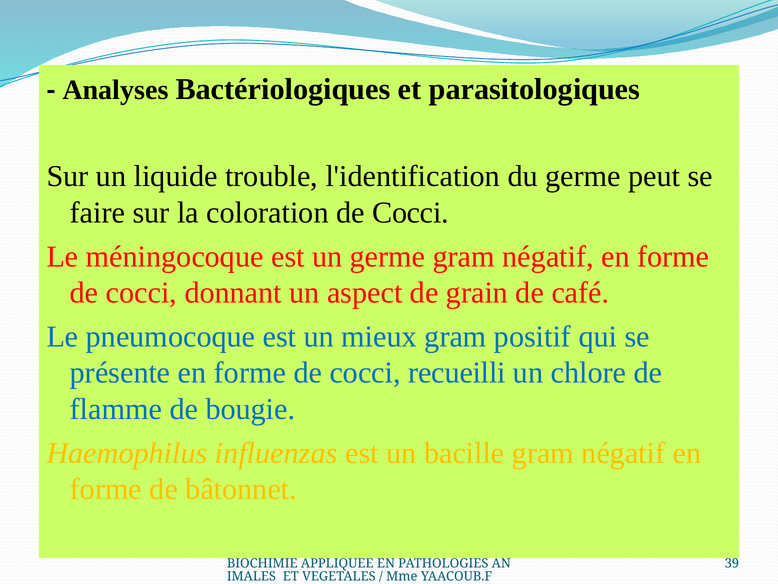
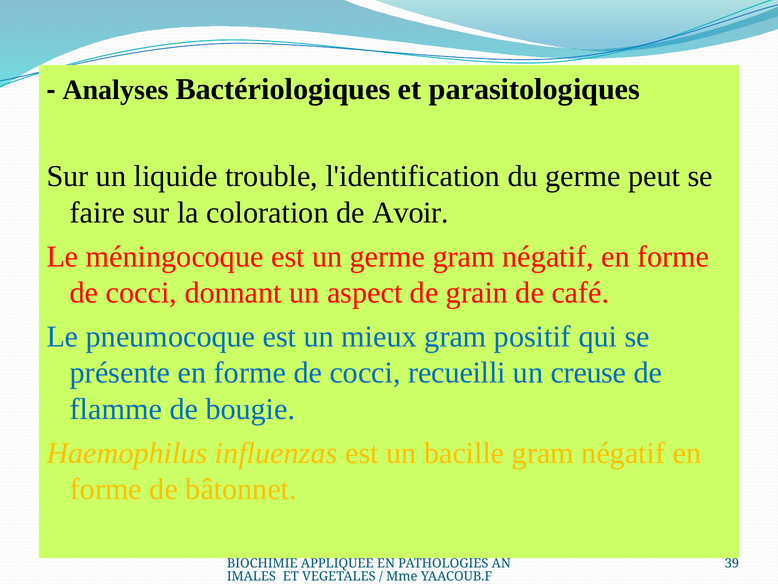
coloration de Cocci: Cocci -> Avoir (410, 213)
chlore: chlore -> creuse (589, 373)
